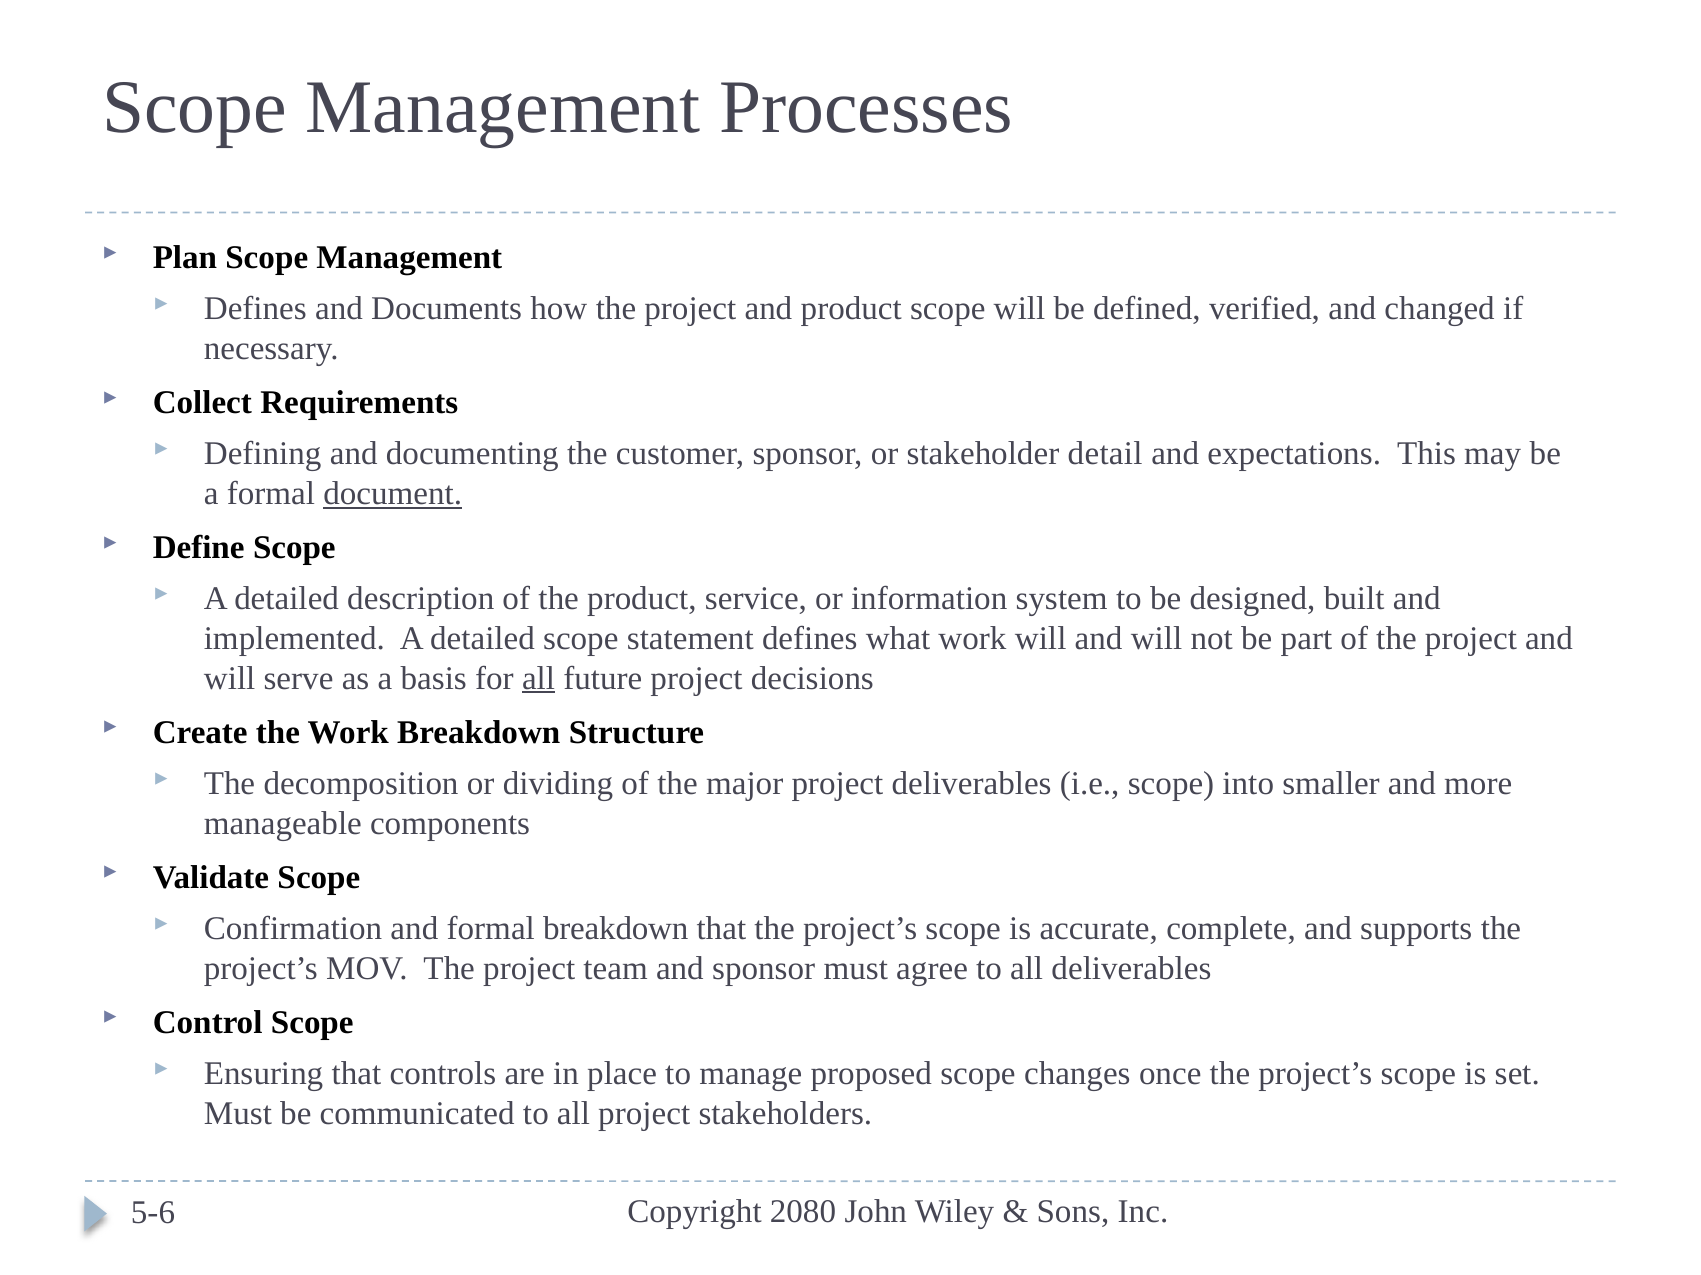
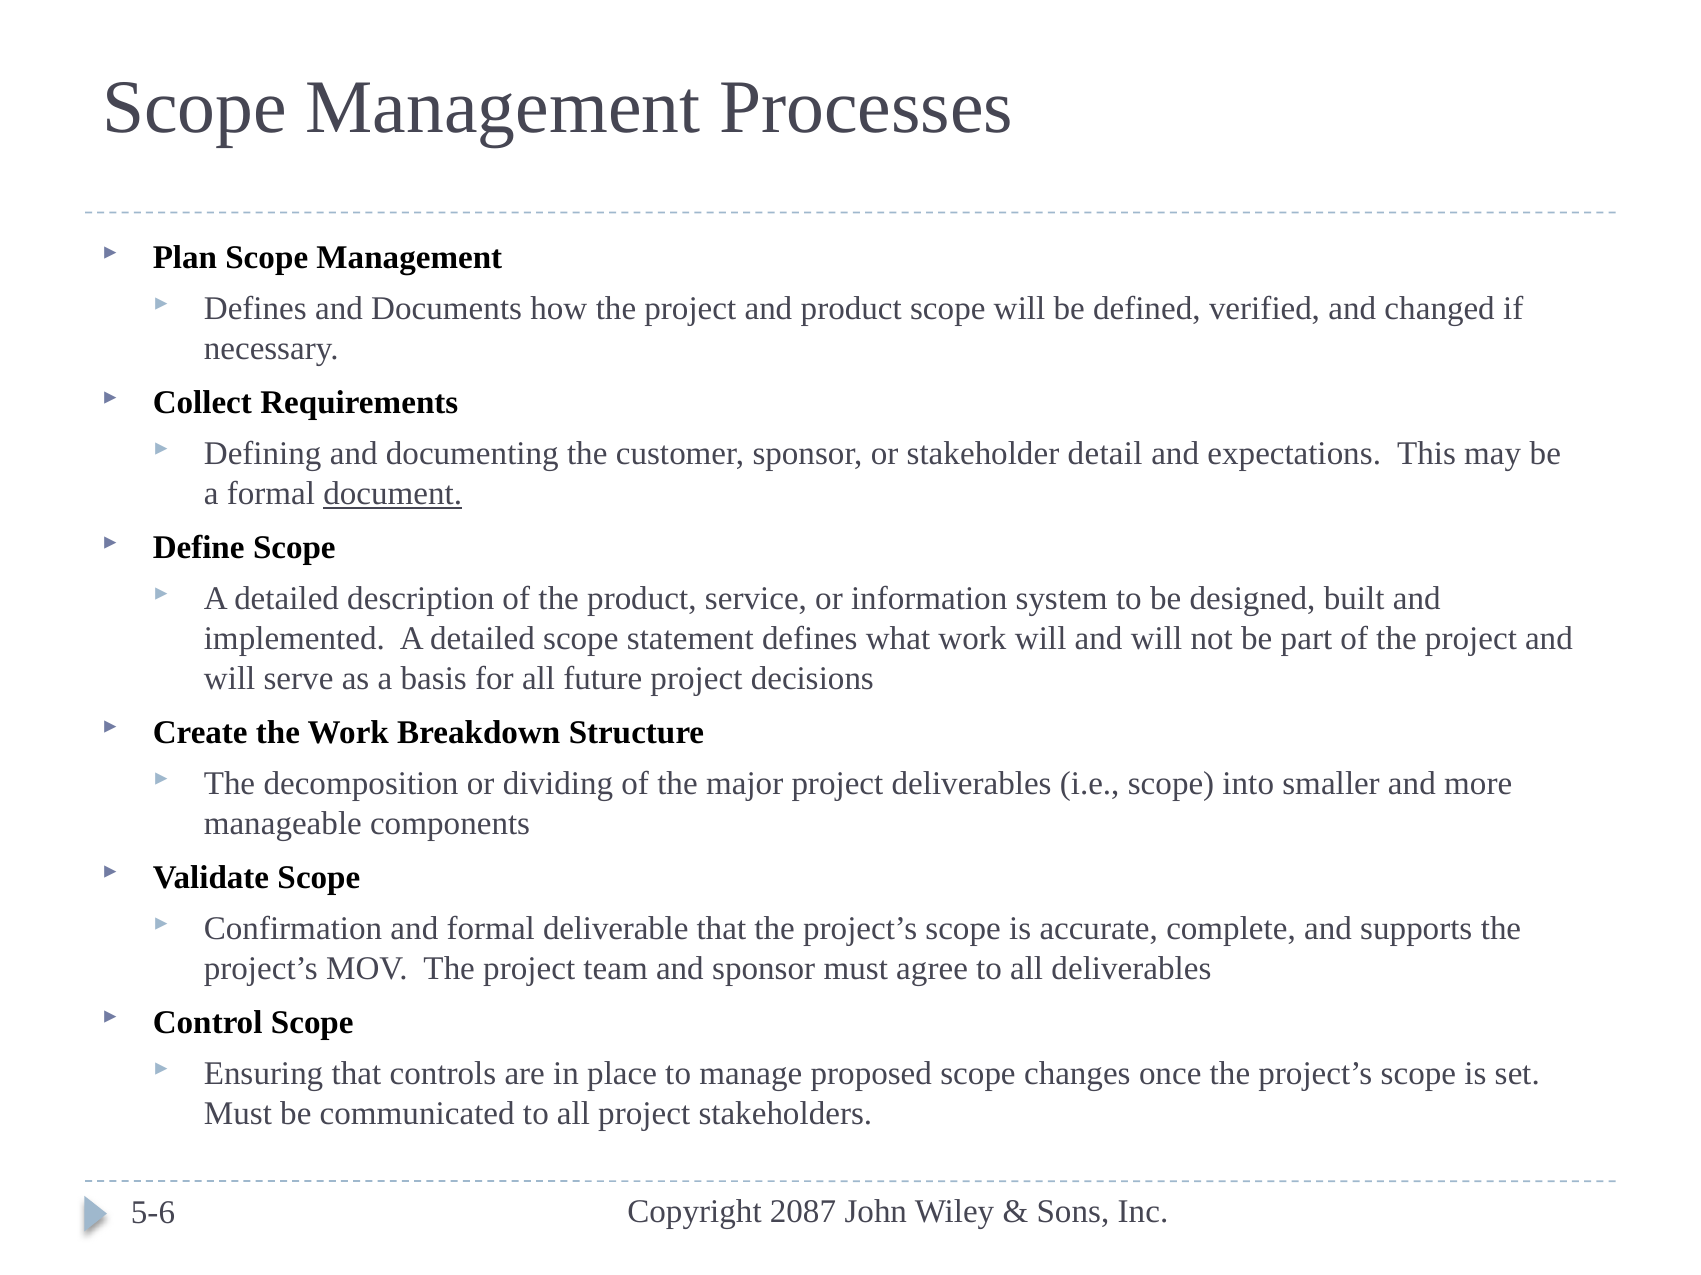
all underline: present -> none (538, 679)
formal breakdown: breakdown -> deliverable (616, 929)
2080: 2080 -> 2087 (803, 1213)
